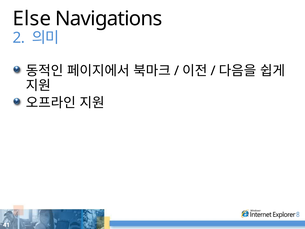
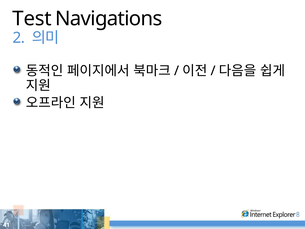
Else: Else -> Test (32, 19)
